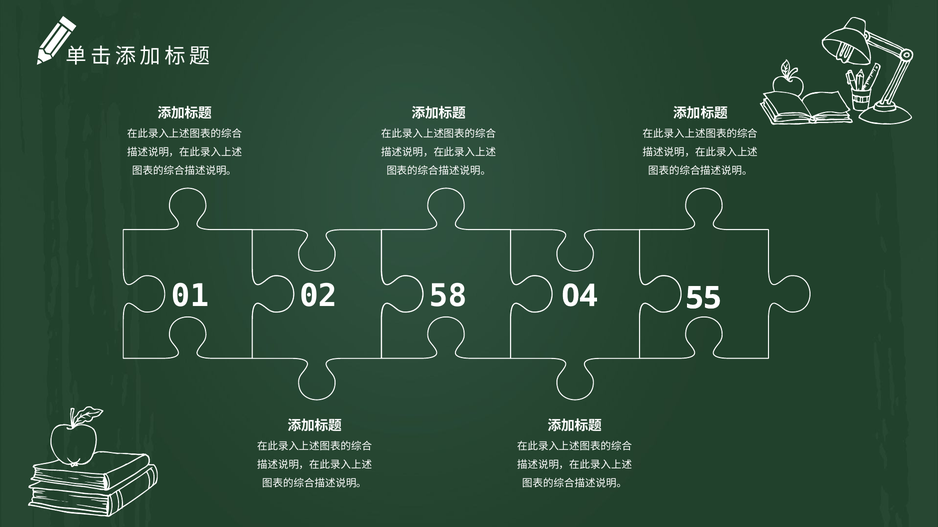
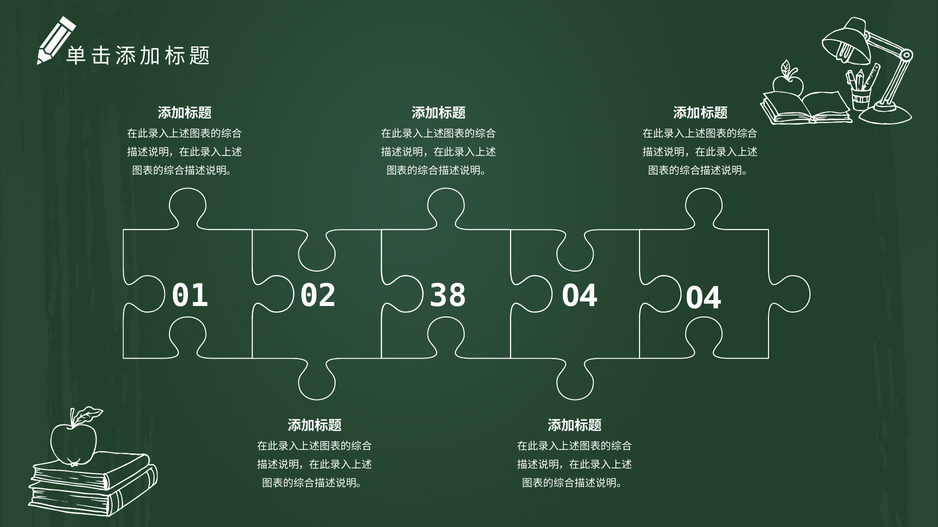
58: 58 -> 38 (448, 296)
04 55: 55 -> 04 (703, 298)
